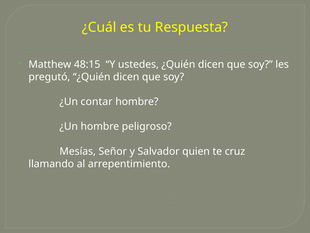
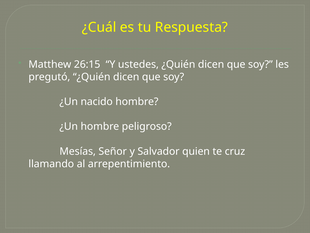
48:15: 48:15 -> 26:15 (87, 64)
contar: contar -> nacido (97, 101)
